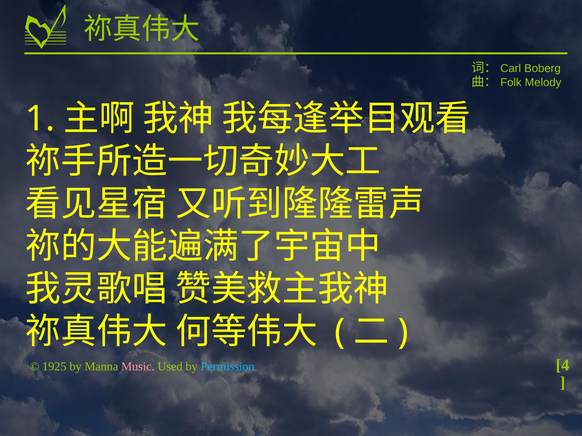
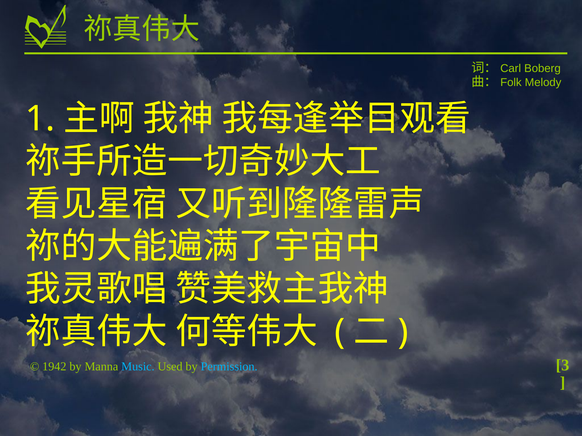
4: 4 -> 3 (563, 366)
1925: 1925 -> 1942 (54, 367)
Music colour: pink -> light blue (138, 367)
